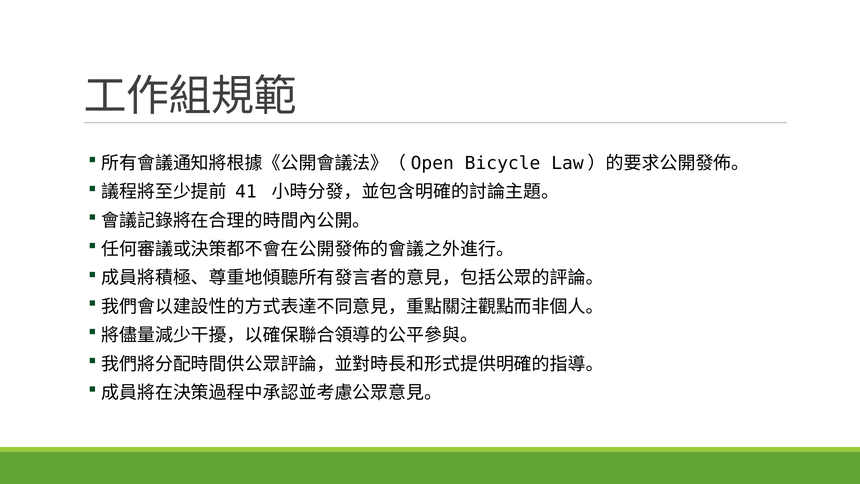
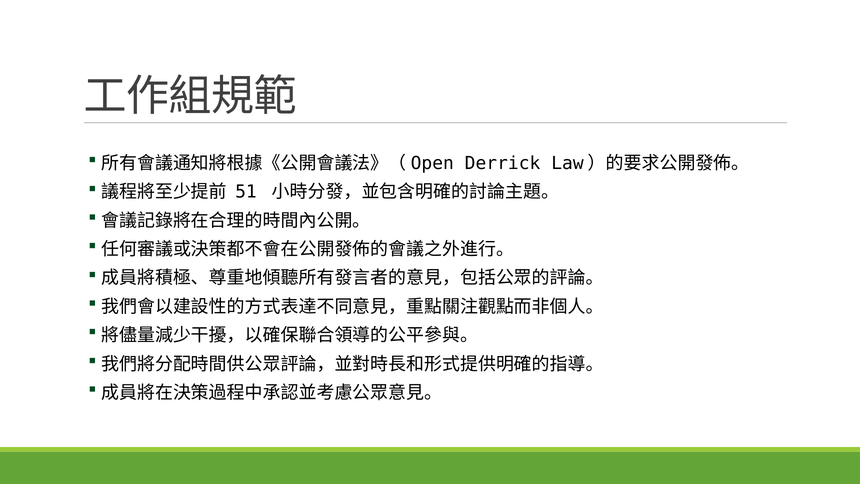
Bicycle: Bicycle -> Derrick (503, 163)
41: 41 -> 51 (246, 192)
